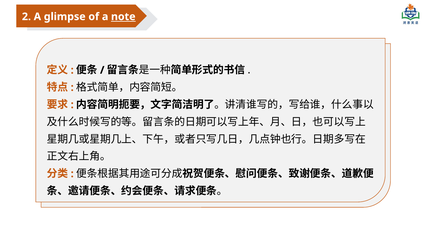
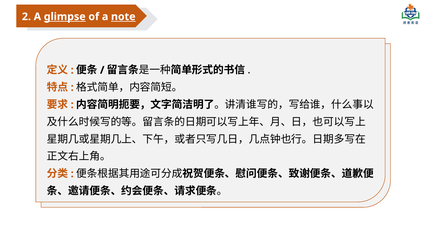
glimpse underline: none -> present (65, 17)
